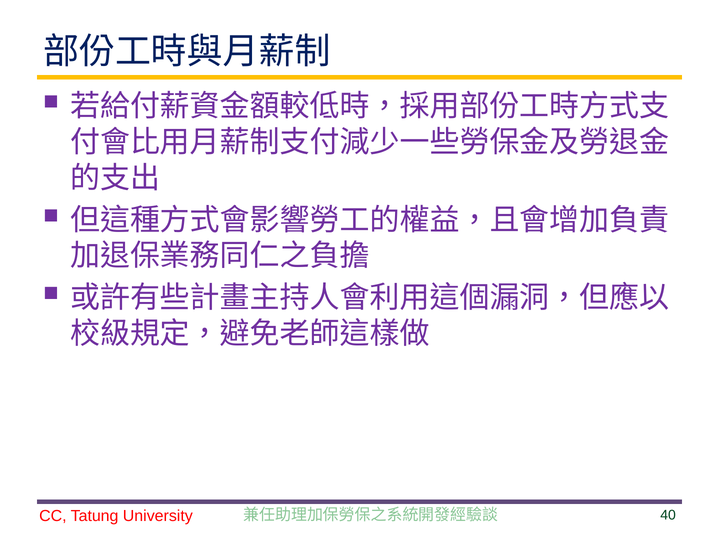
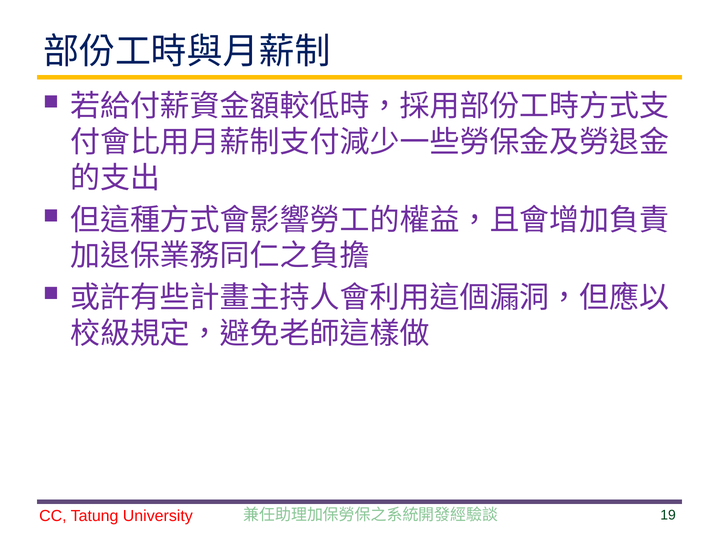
40: 40 -> 19 (668, 515)
